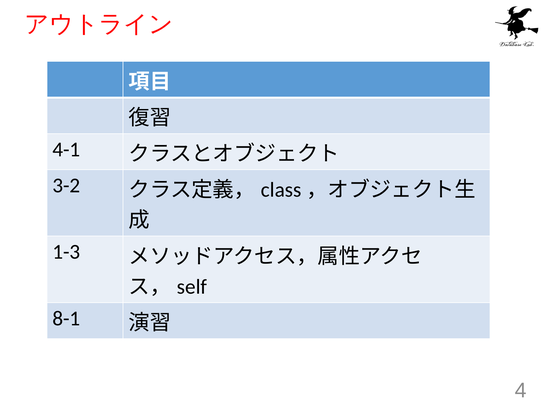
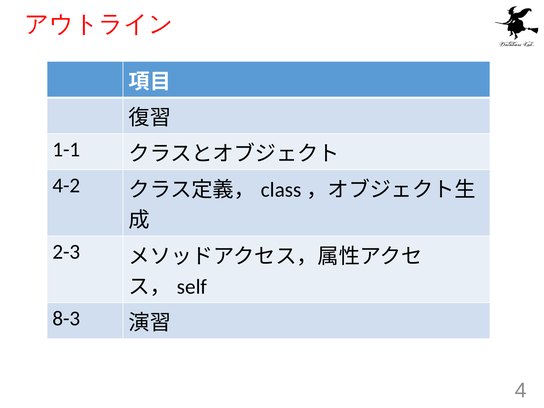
4-1: 4-1 -> 1-1 (66, 149)
3-2: 3-2 -> 4-2 (66, 185)
1-3: 1-3 -> 2-3 (66, 252)
8-1: 8-1 -> 8-3 (66, 319)
